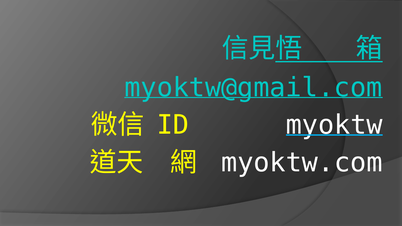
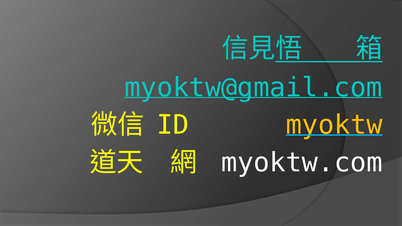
myoktw colour: white -> yellow (334, 125)
